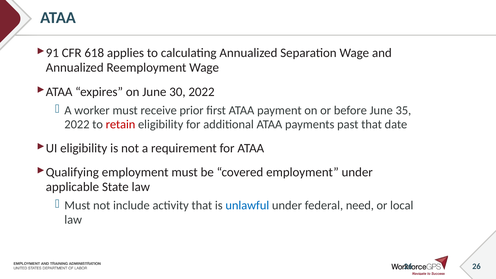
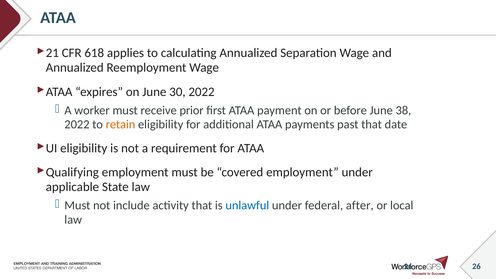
91: 91 -> 21 (52, 53)
35: 35 -> 38 (403, 110)
retain colour: red -> orange (120, 124)
need: need -> after (360, 205)
